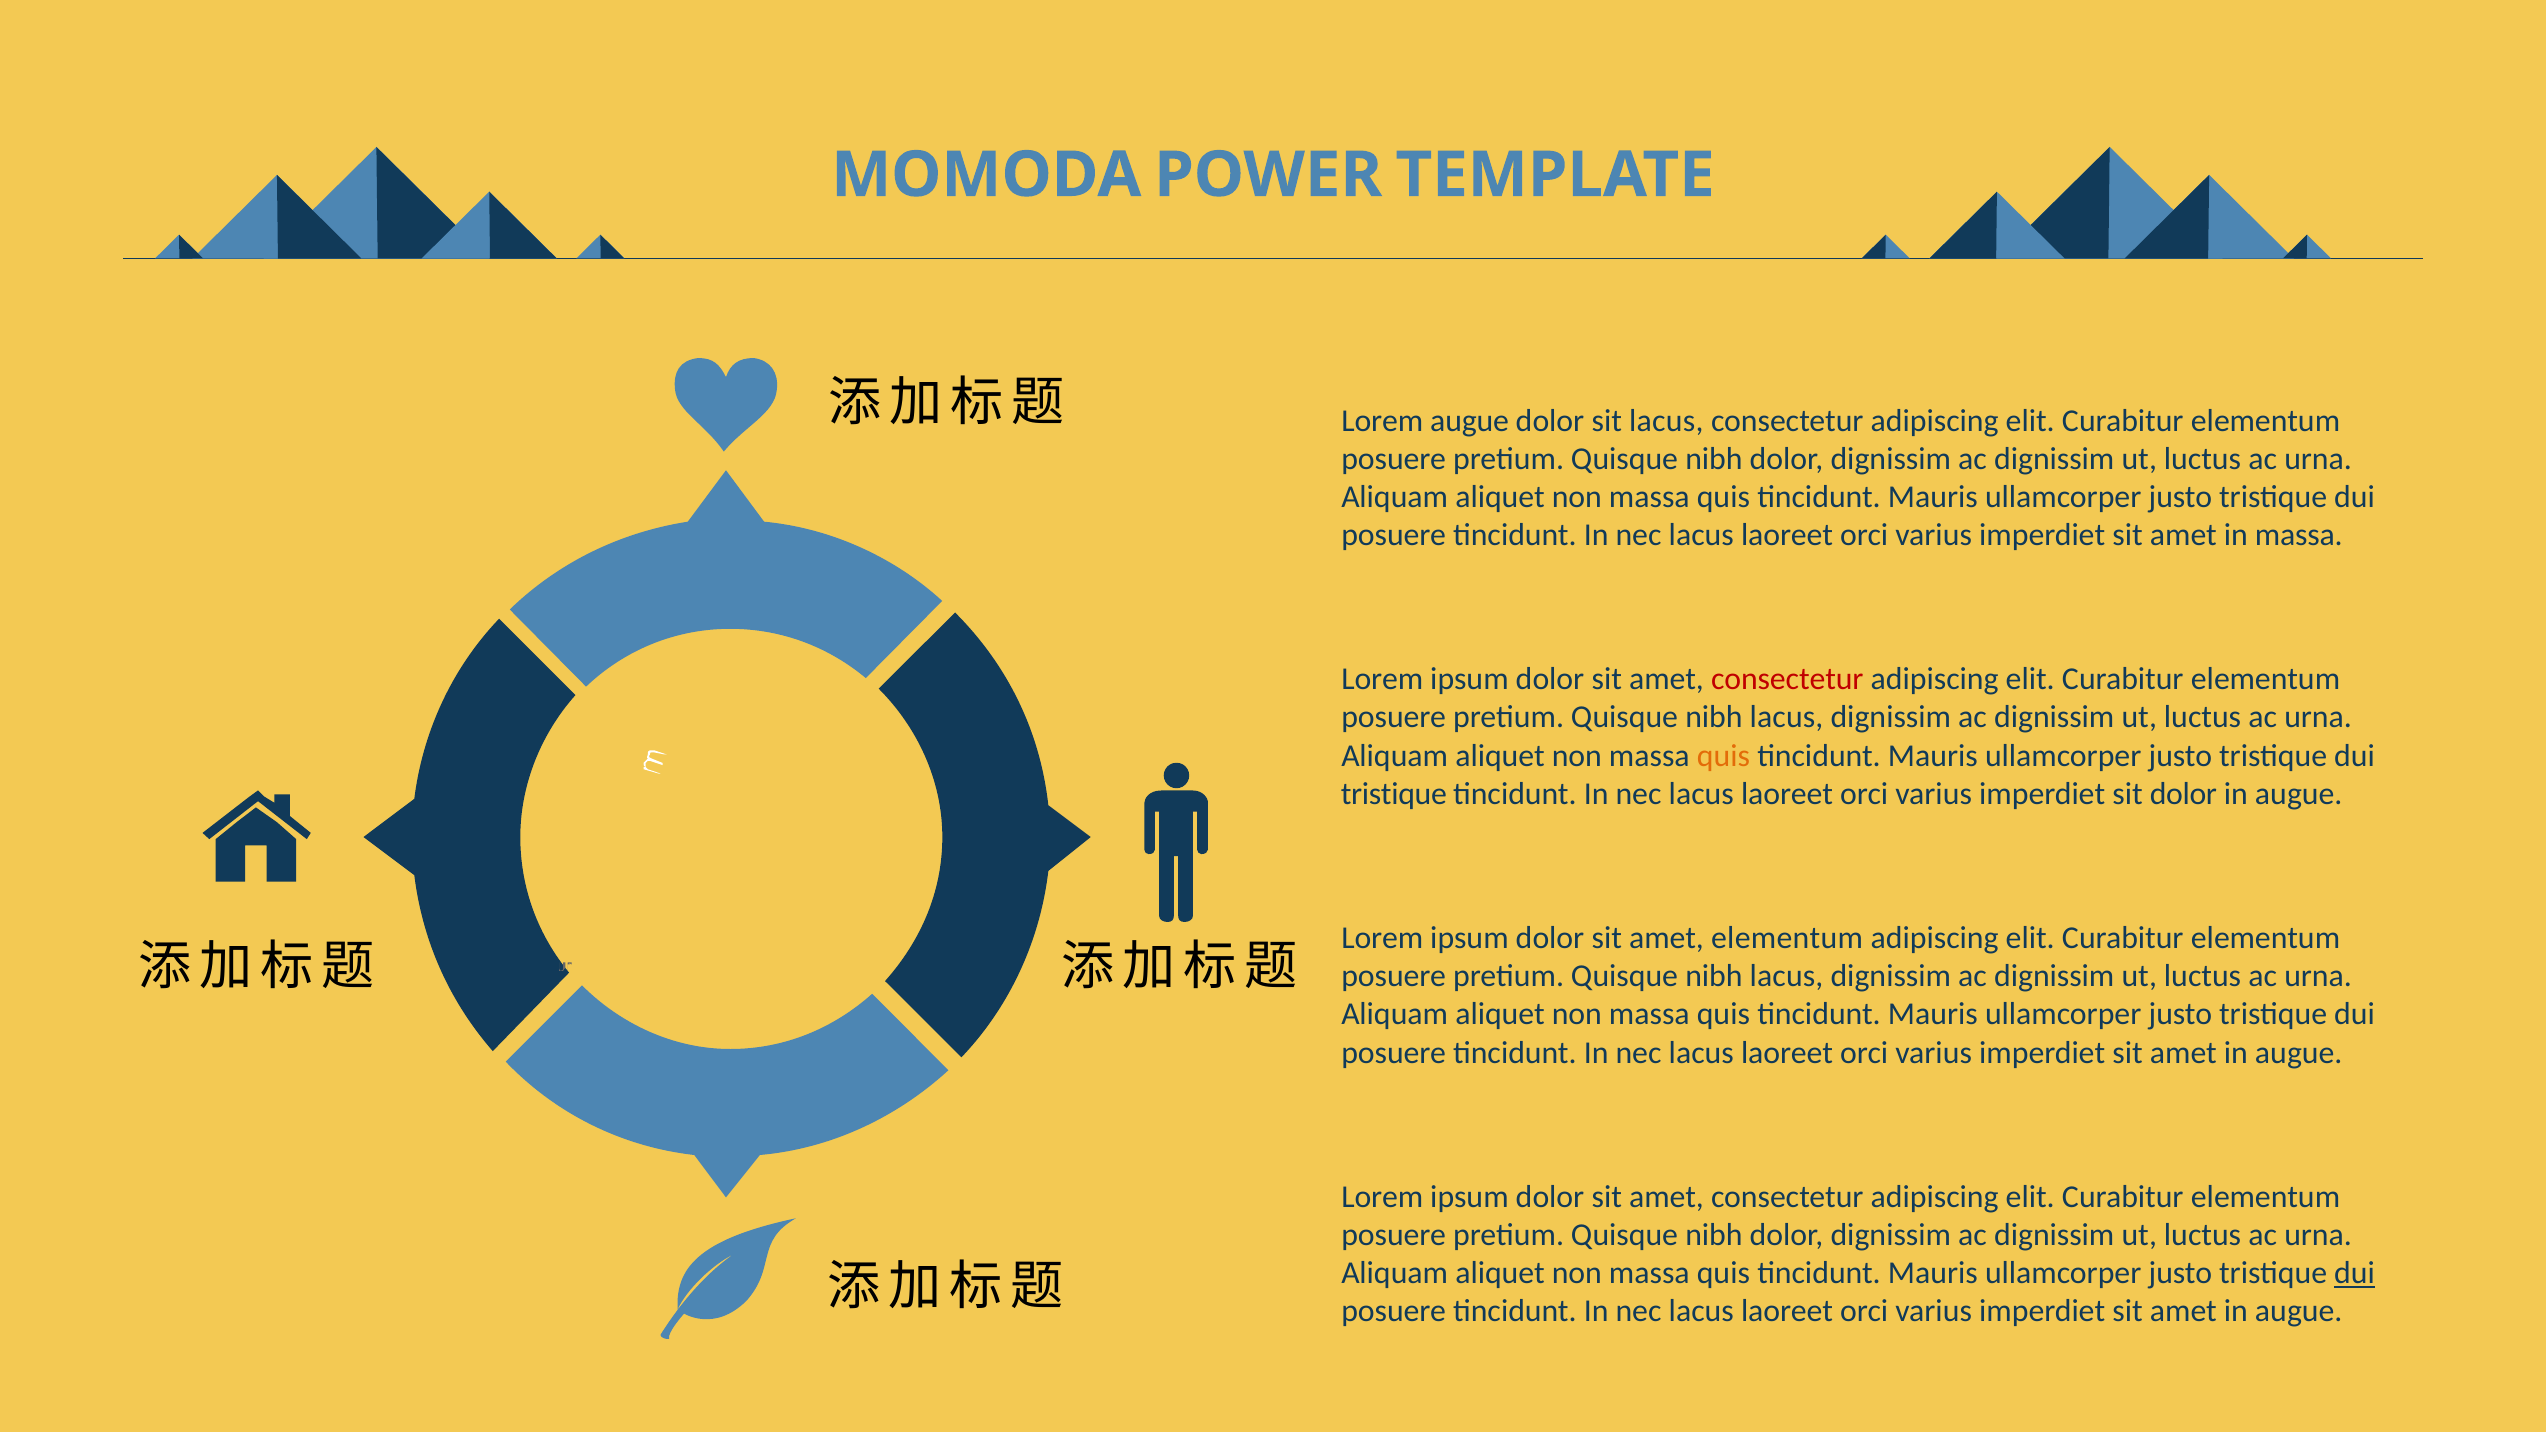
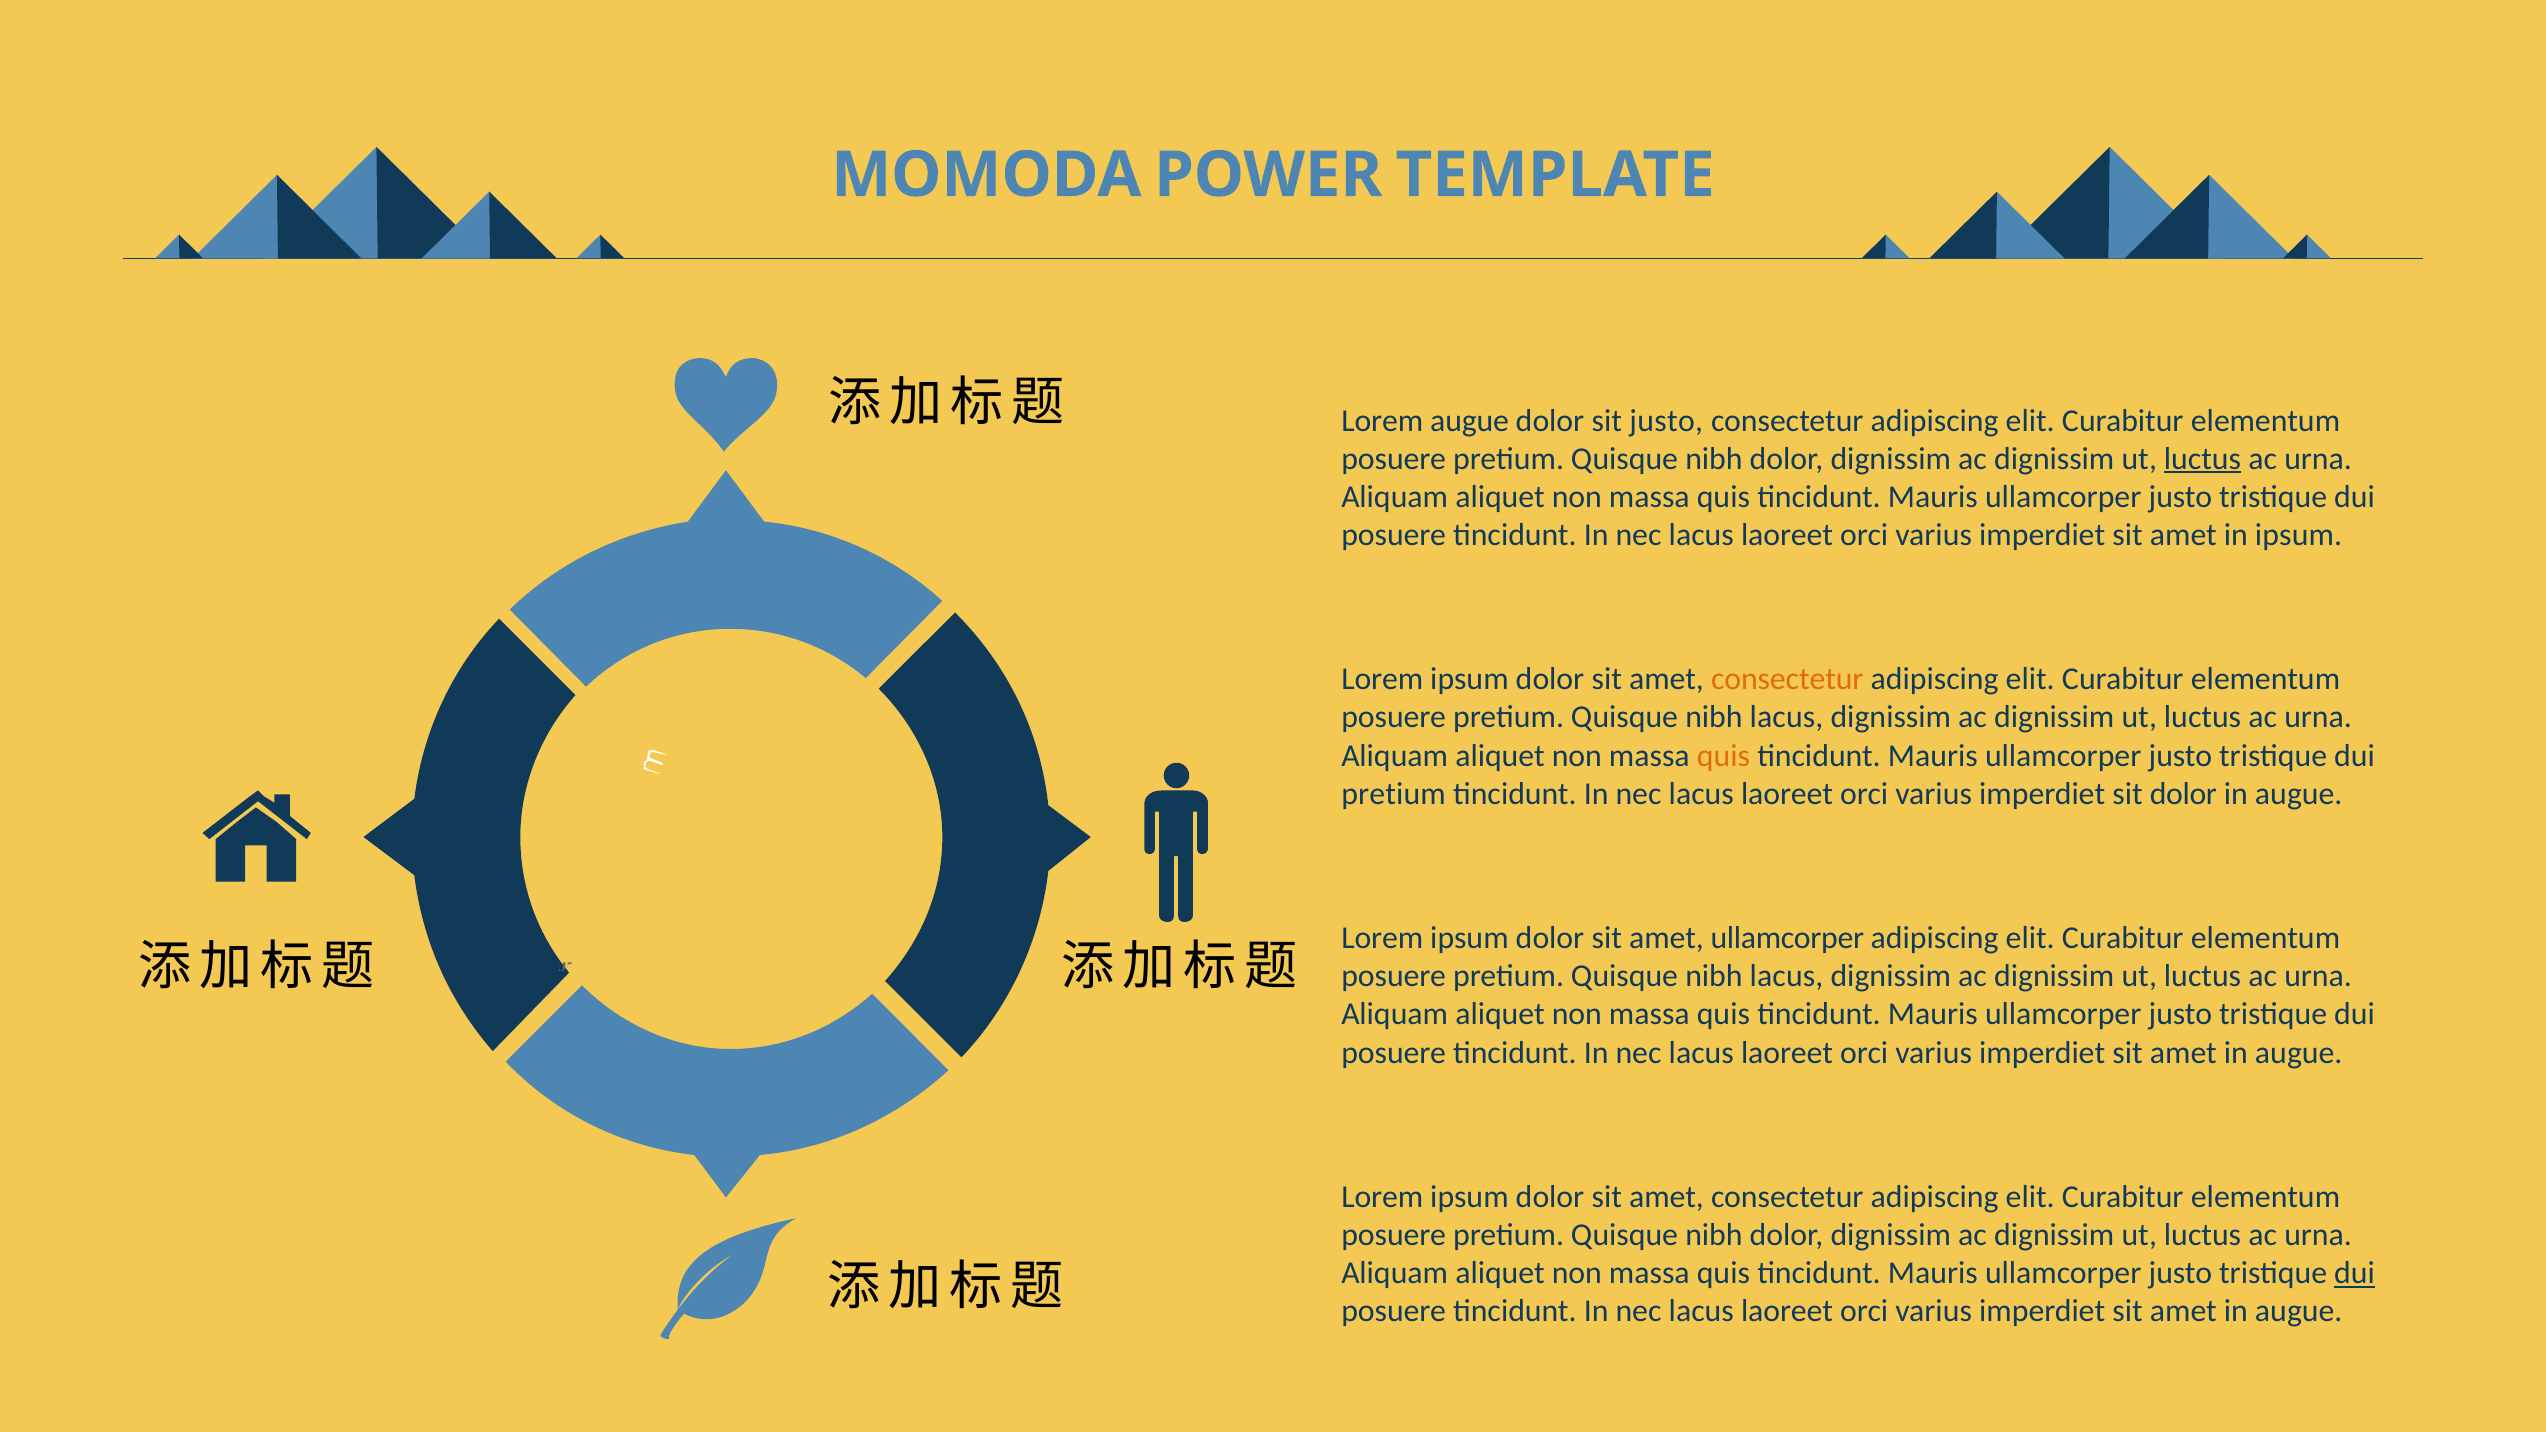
sit lacus: lacus -> justo (1666, 421)
luctus underline: none -> present (2203, 459)
in massa: massa -> ipsum (2299, 535)
consectetur colour: red -> orange (1787, 679)
tristique: tristique -> pretium (1394, 794)
amet elementum: elementum -> ullamcorper (1787, 938)
